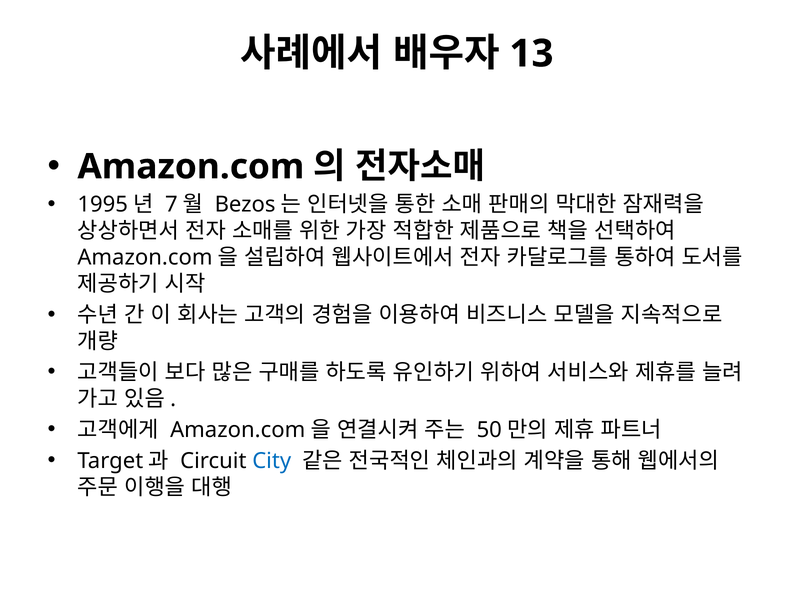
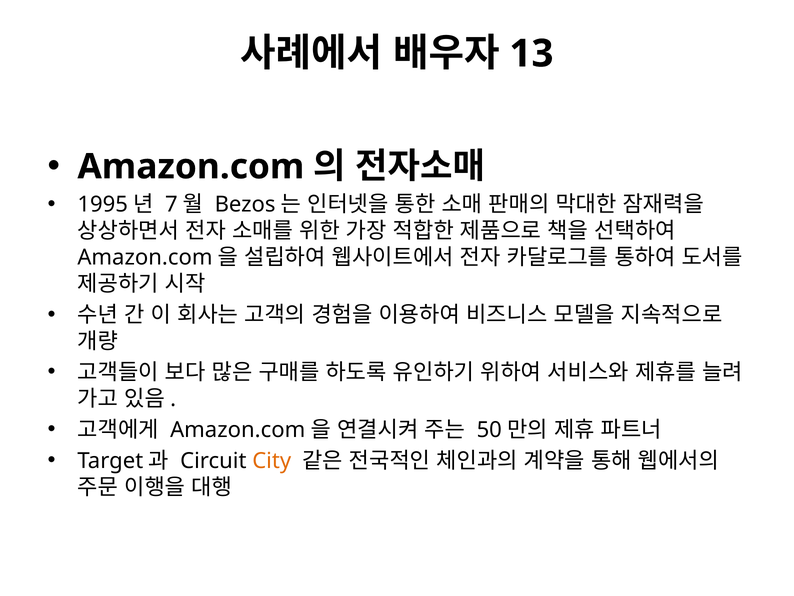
City colour: blue -> orange (272, 460)
